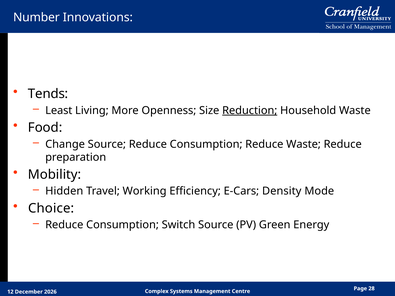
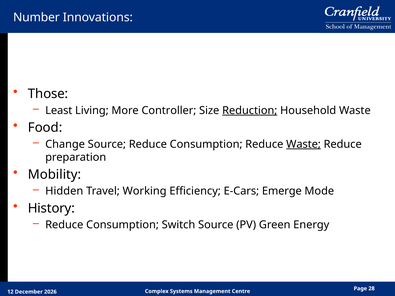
Tends: Tends -> Those (48, 94)
Openness: Openness -> Controller (169, 110)
Waste underline: none -> present (304, 144)
Density: Density -> Emerge (282, 191)
Choice: Choice -> History (51, 209)
